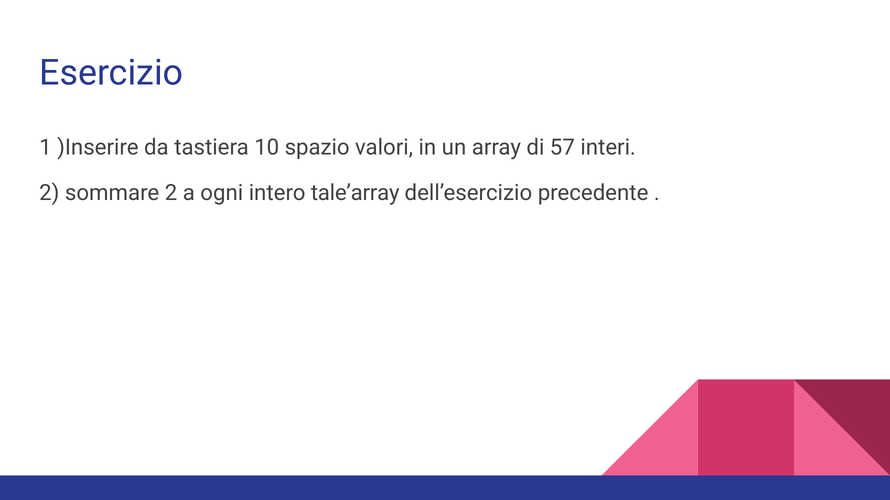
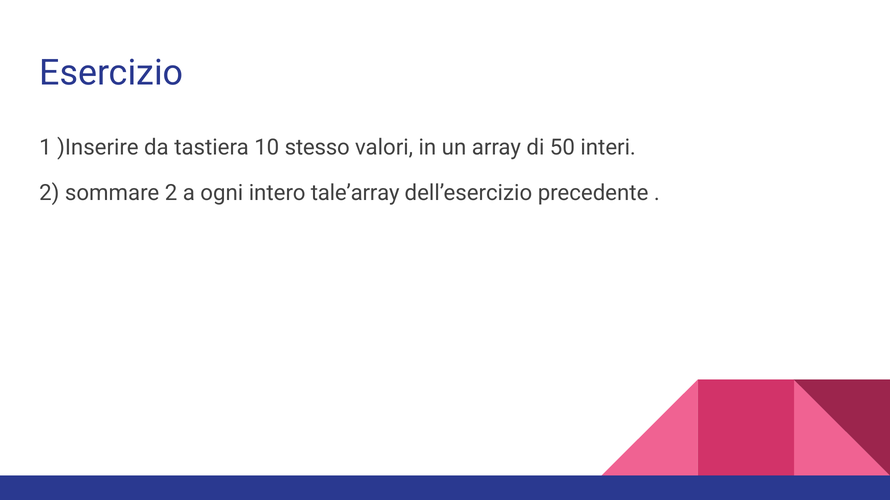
spazio: spazio -> stesso (317, 147)
57: 57 -> 50 (562, 147)
